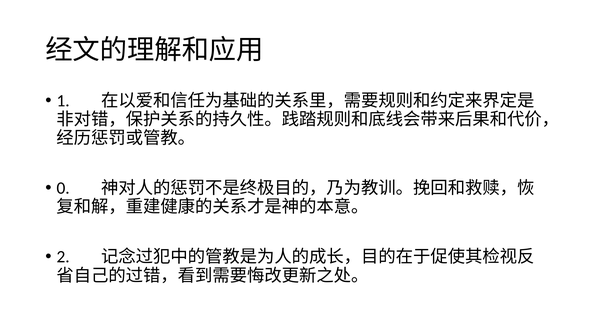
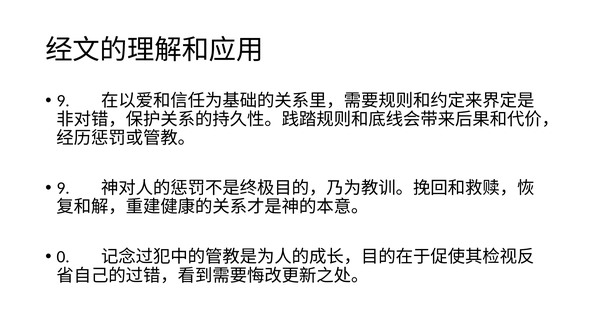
1: 1 -> 9 (63, 101)
0: 0 -> 9 (63, 188)
2: 2 -> 0 (63, 257)
